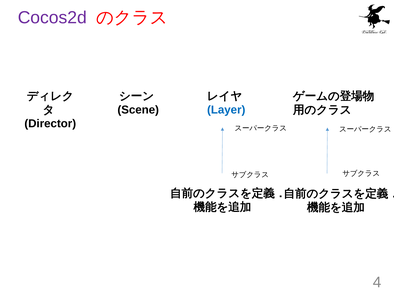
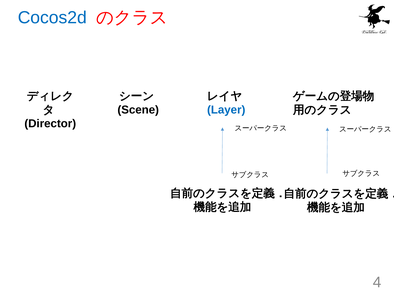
Cocos2d colour: purple -> blue (52, 18)
